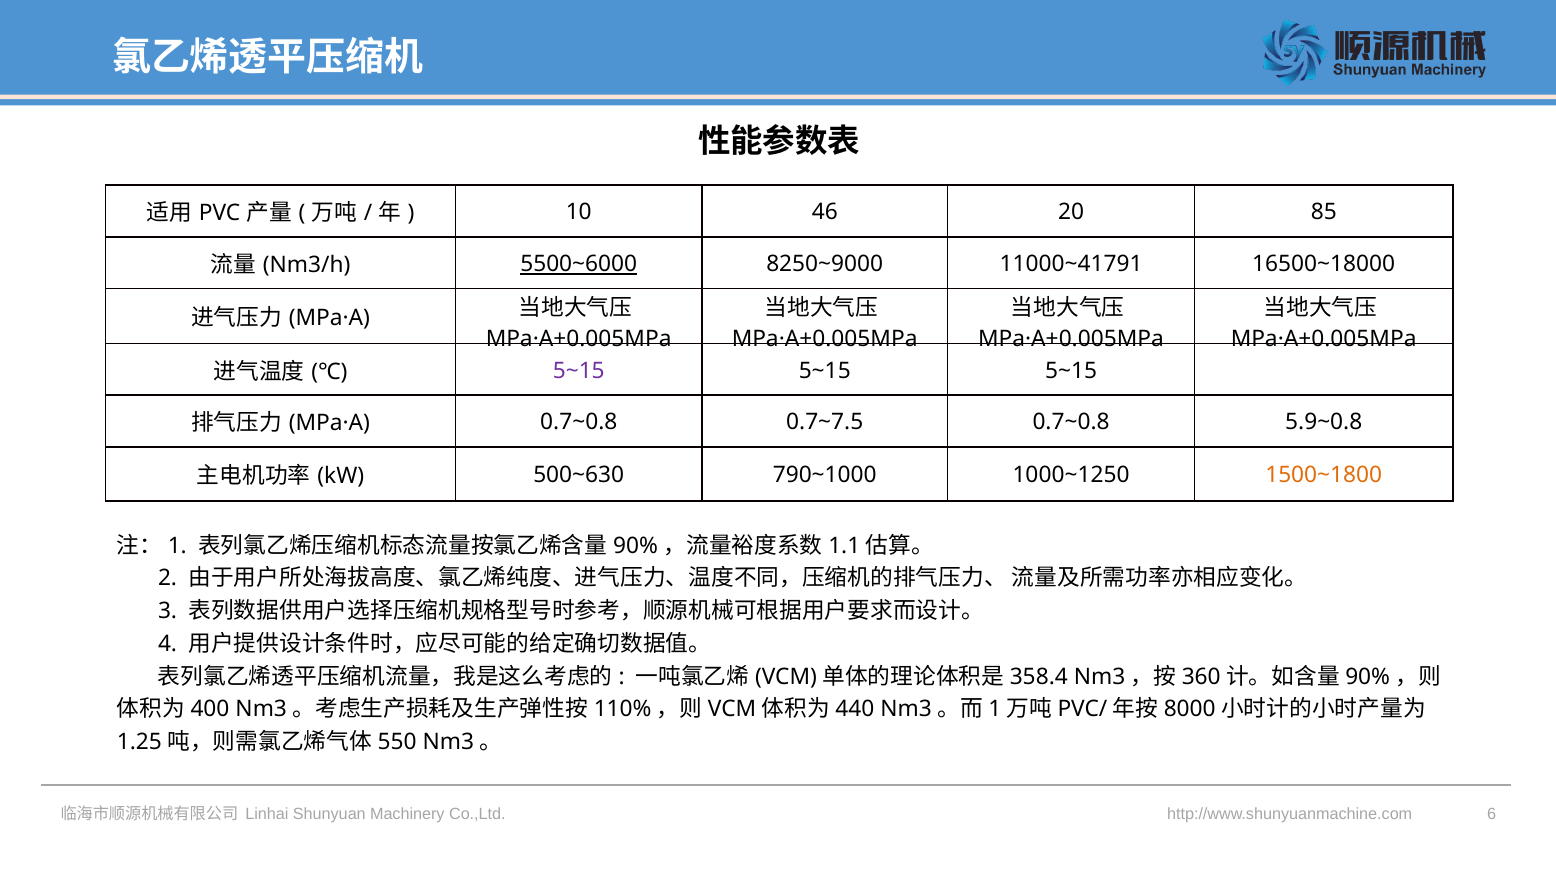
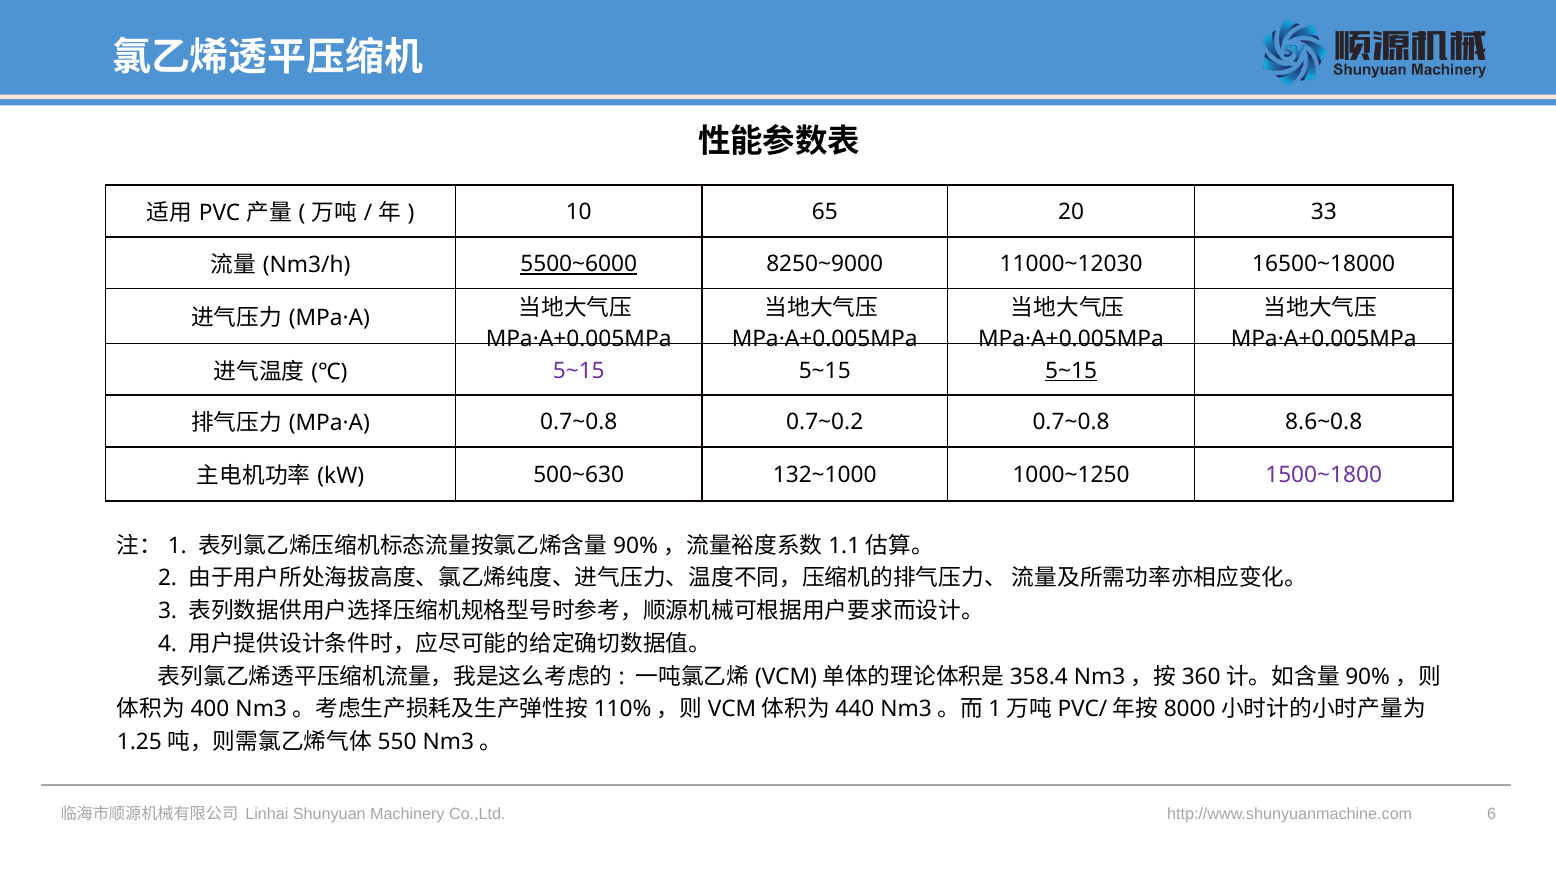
46: 46 -> 65 (825, 212)
85: 85 -> 33 (1324, 212)
11000~41791: 11000~41791 -> 11000~12030 (1071, 264)
5~15 underline: none -> present (1071, 370)
0.7~7.5: 0.7~7.5 -> 0.7~0.2 (825, 422)
5.9~0.8: 5.9~0.8 -> 8.6~0.8 (1324, 422)
790~1000: 790~1000 -> 132~1000 (825, 475)
1500~1800 colour: orange -> purple (1324, 475)
